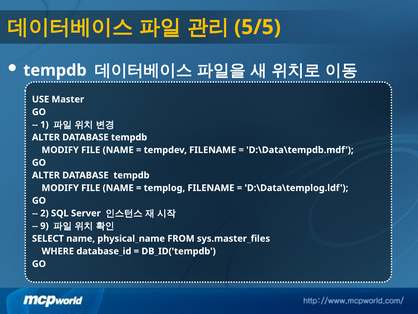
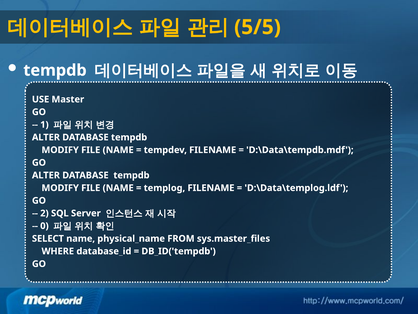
9: 9 -> 0 (44, 226)
